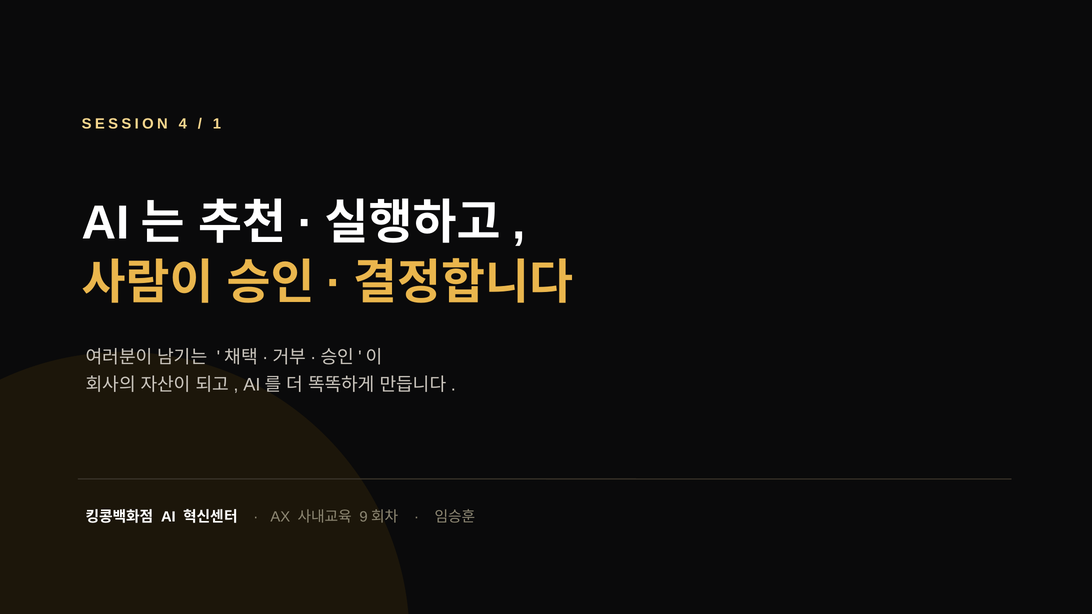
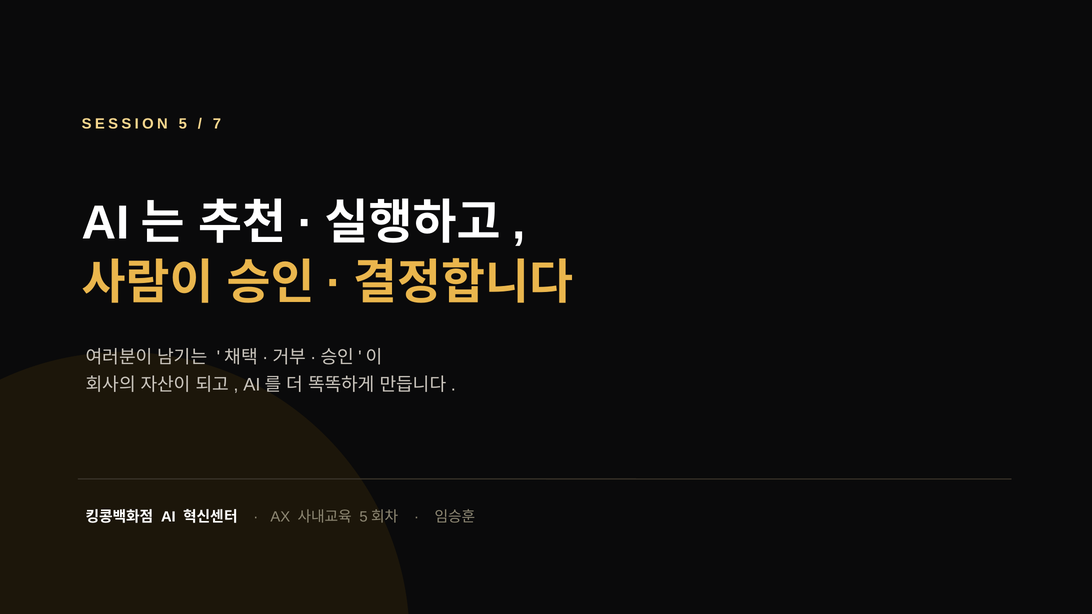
SESSION 4: 4 -> 5 (183, 124)
1: 1 -> 7 (217, 124)
9: 9 -> 5 (364, 517)
